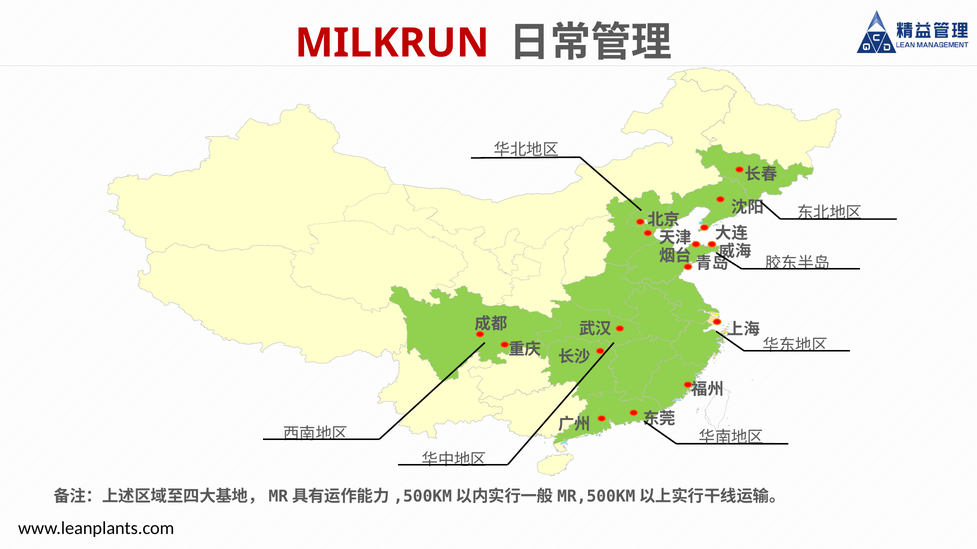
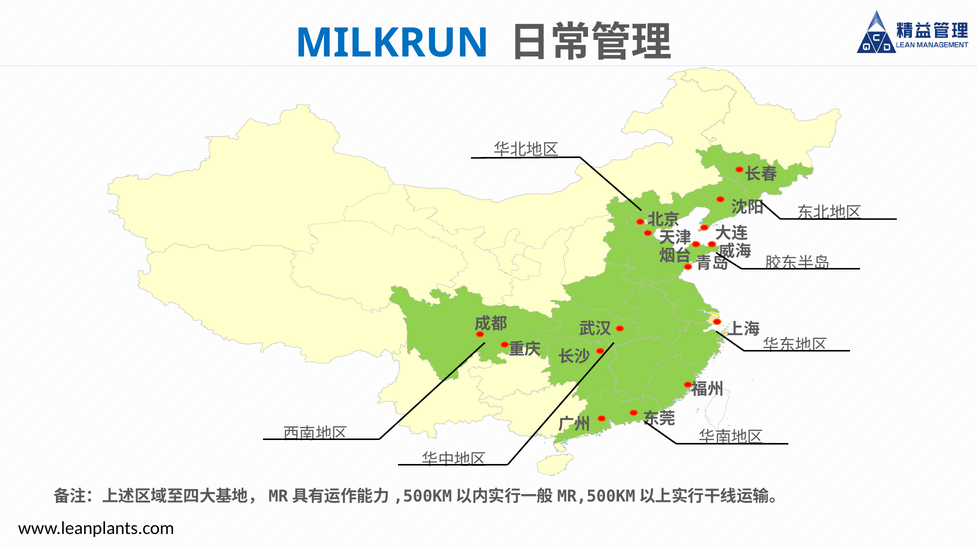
MILKRUN colour: red -> blue (392, 43)
